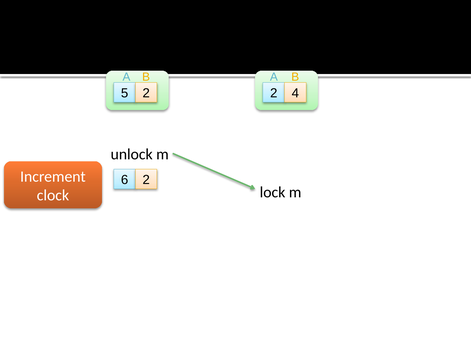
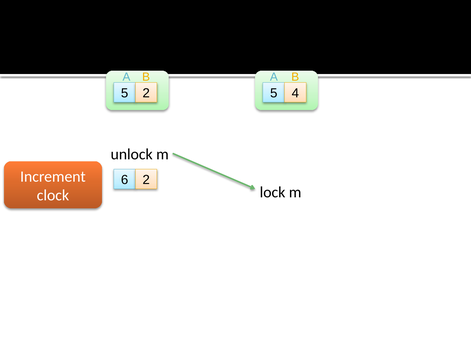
2 2: 2 -> 5 (274, 93)
